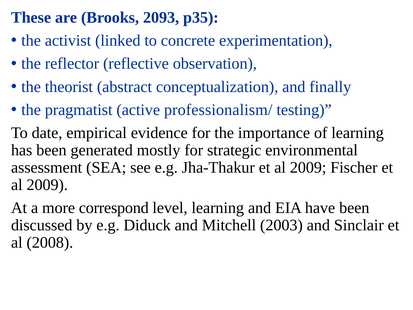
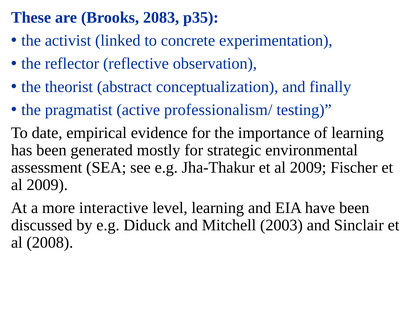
2093: 2093 -> 2083 (161, 17)
correspond: correspond -> interactive (114, 208)
